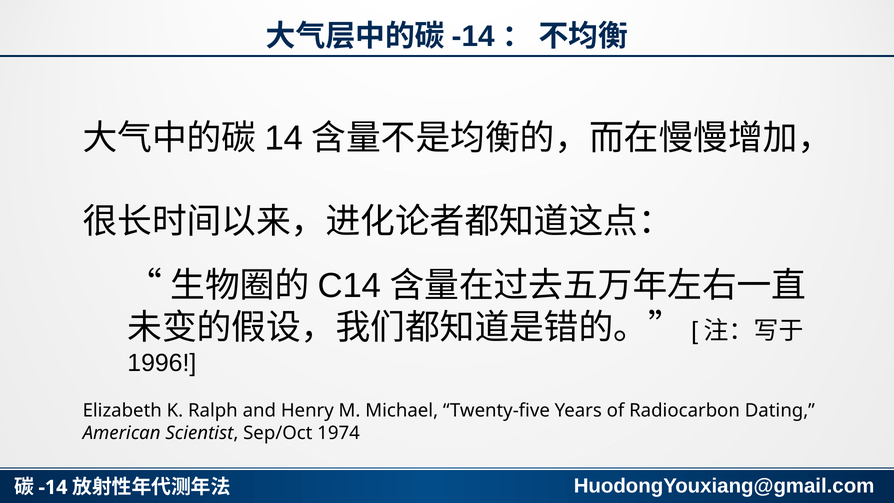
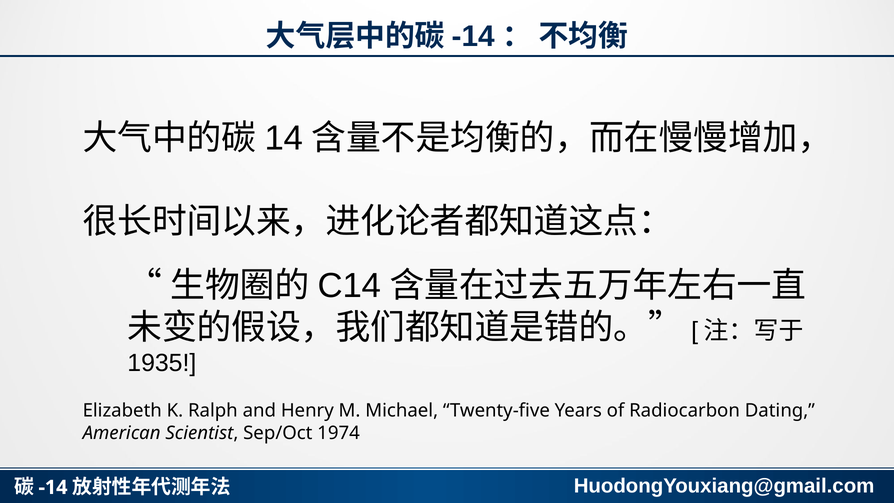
1996: 1996 -> 1935 (162, 363)
